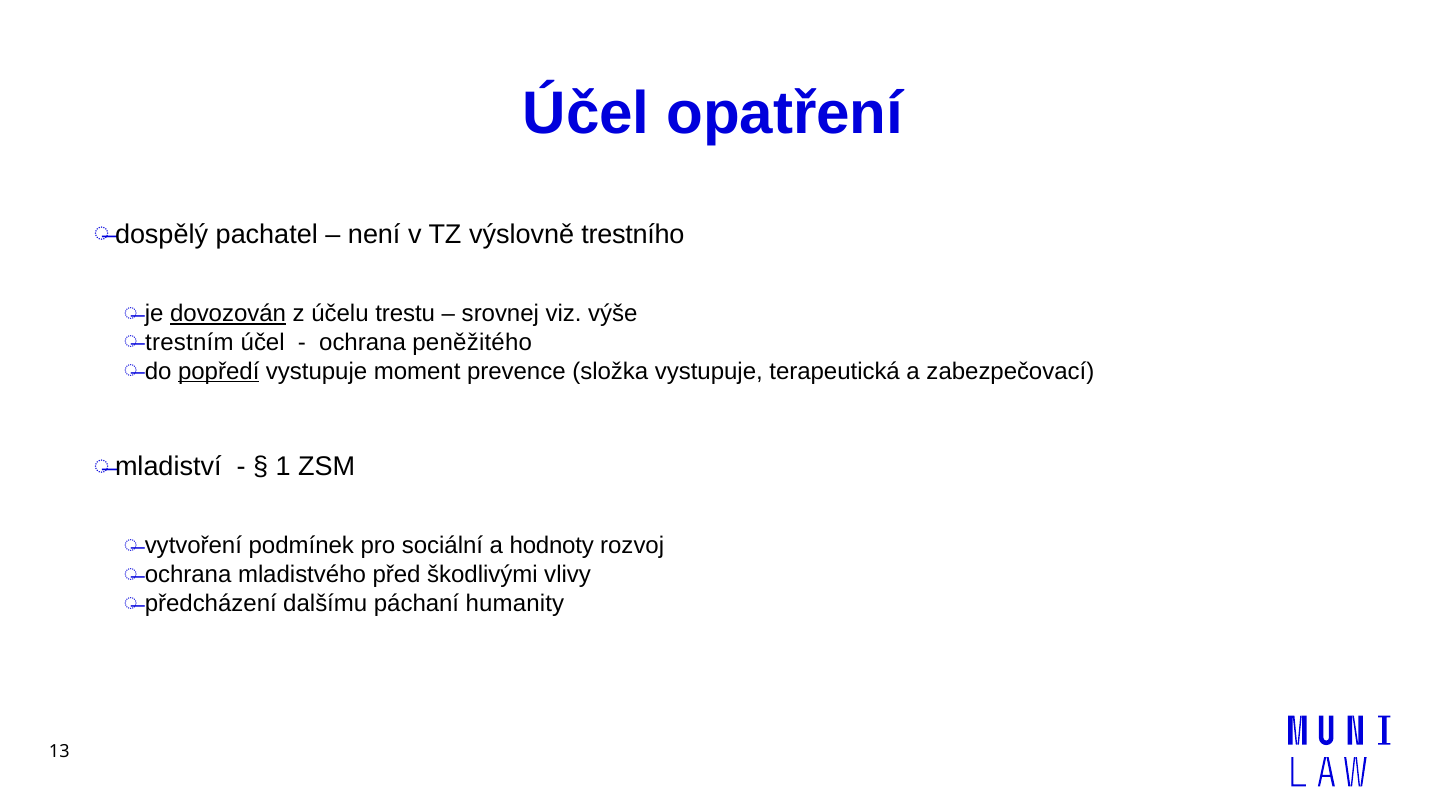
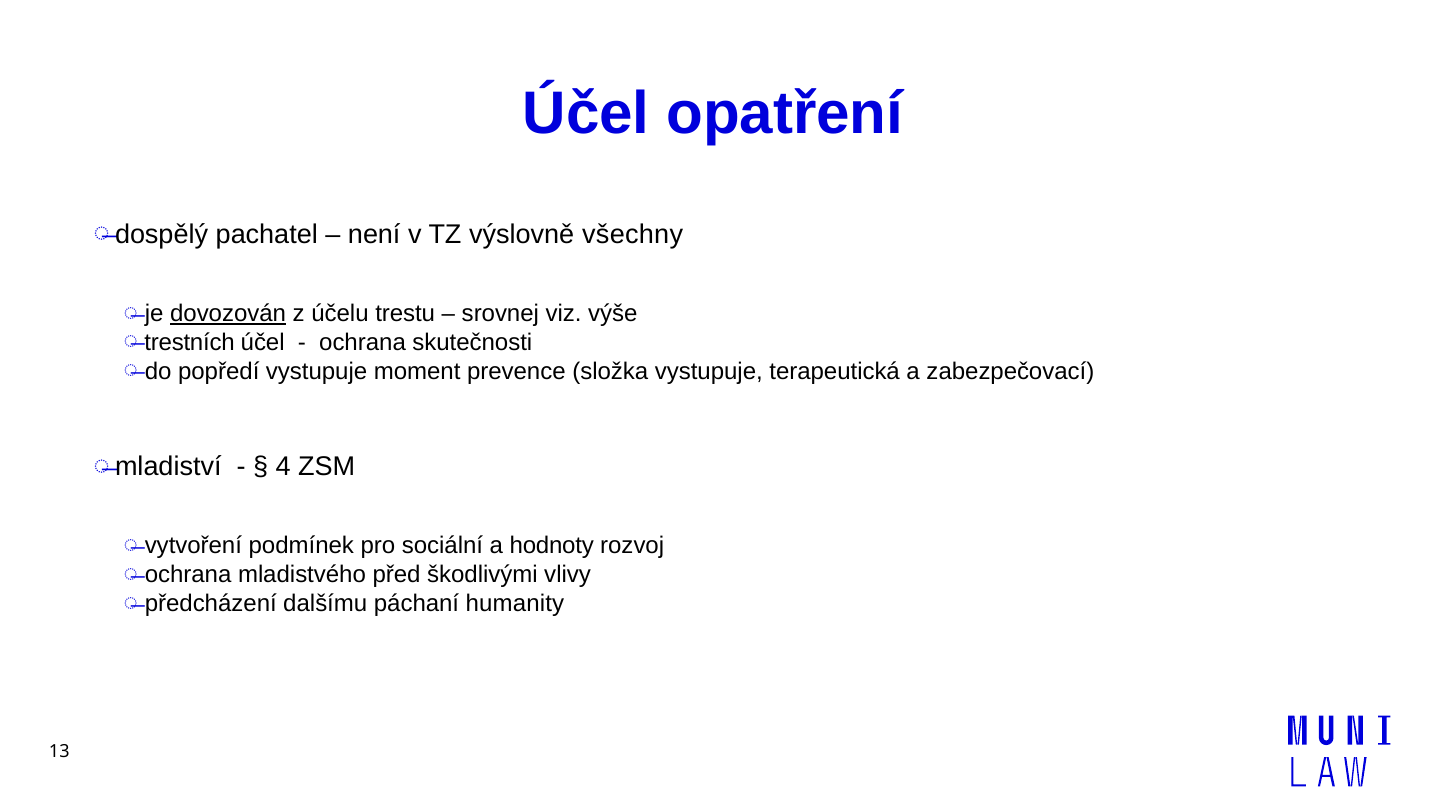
trestního: trestního -> všechny (633, 235)
trestním: trestním -> trestních (190, 343)
peněžitého: peněžitého -> skutečnosti (472, 343)
popředí underline: present -> none (219, 371)
1: 1 -> 4 (283, 467)
